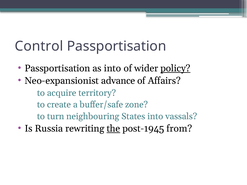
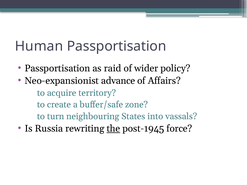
Control: Control -> Human (39, 46)
as into: into -> raid (113, 68)
policy underline: present -> none (175, 68)
from: from -> force (179, 129)
